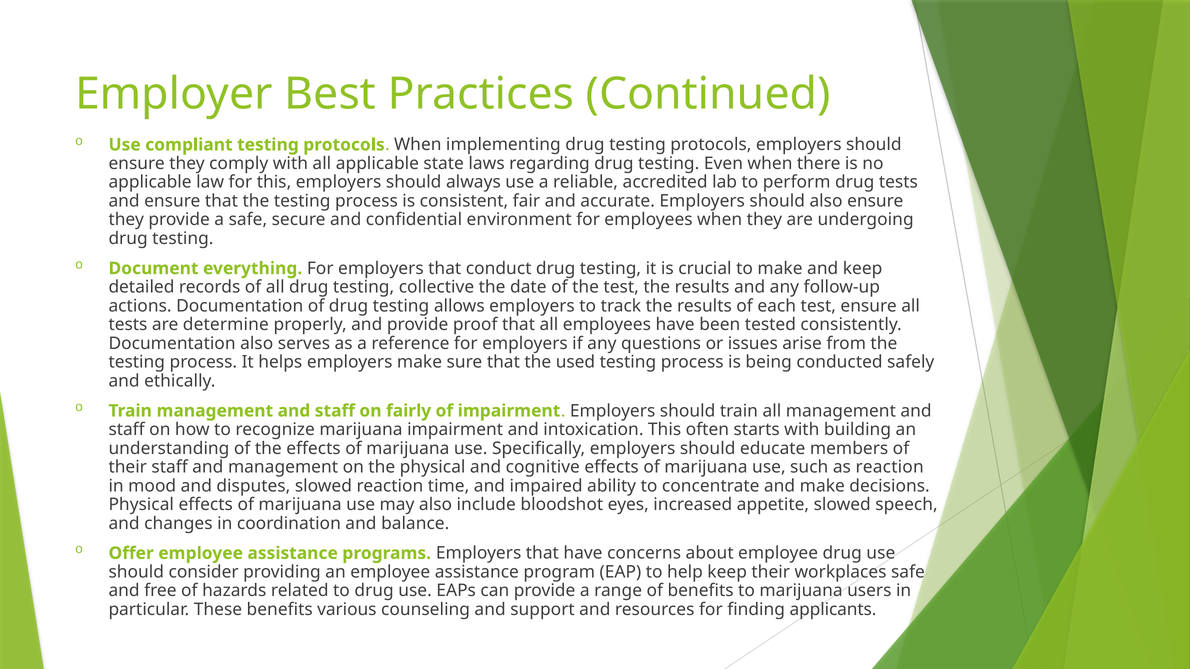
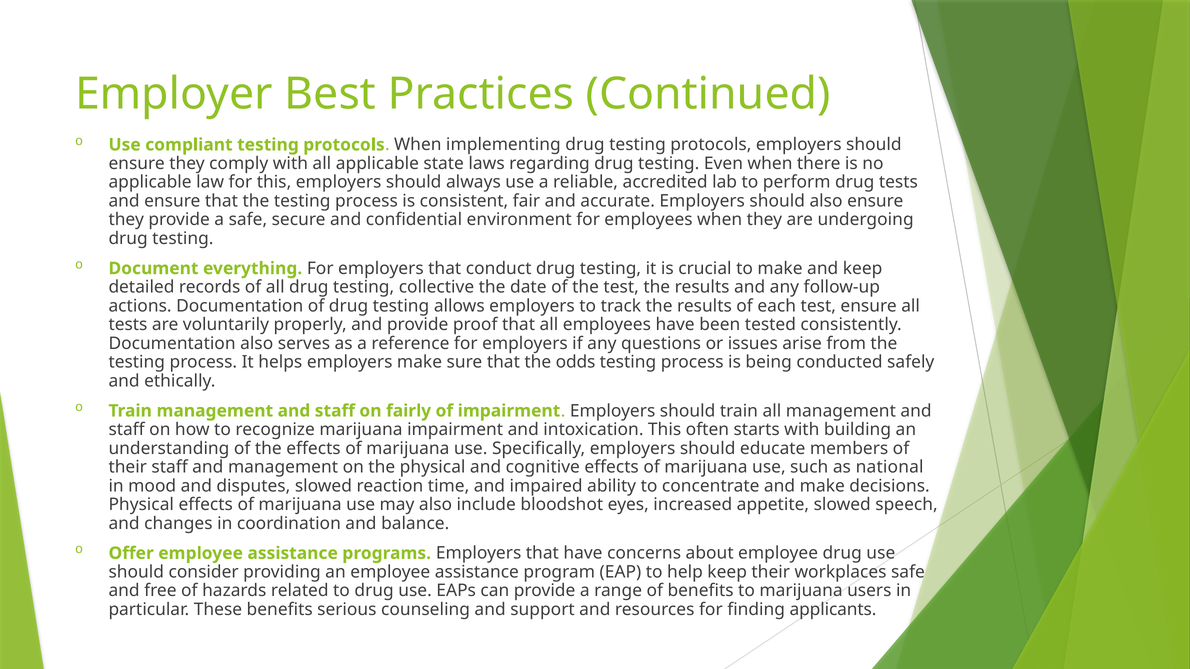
determine: determine -> voluntarily (226, 325)
used: used -> odds (576, 362)
as reaction: reaction -> national (890, 467)
various: various -> serious (347, 610)
